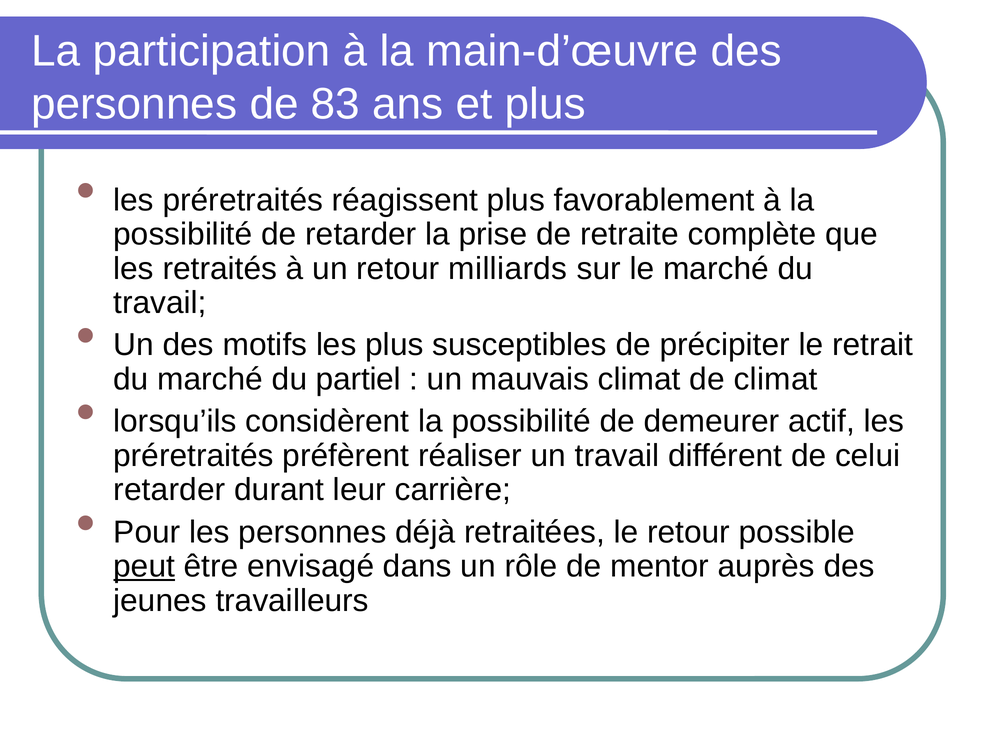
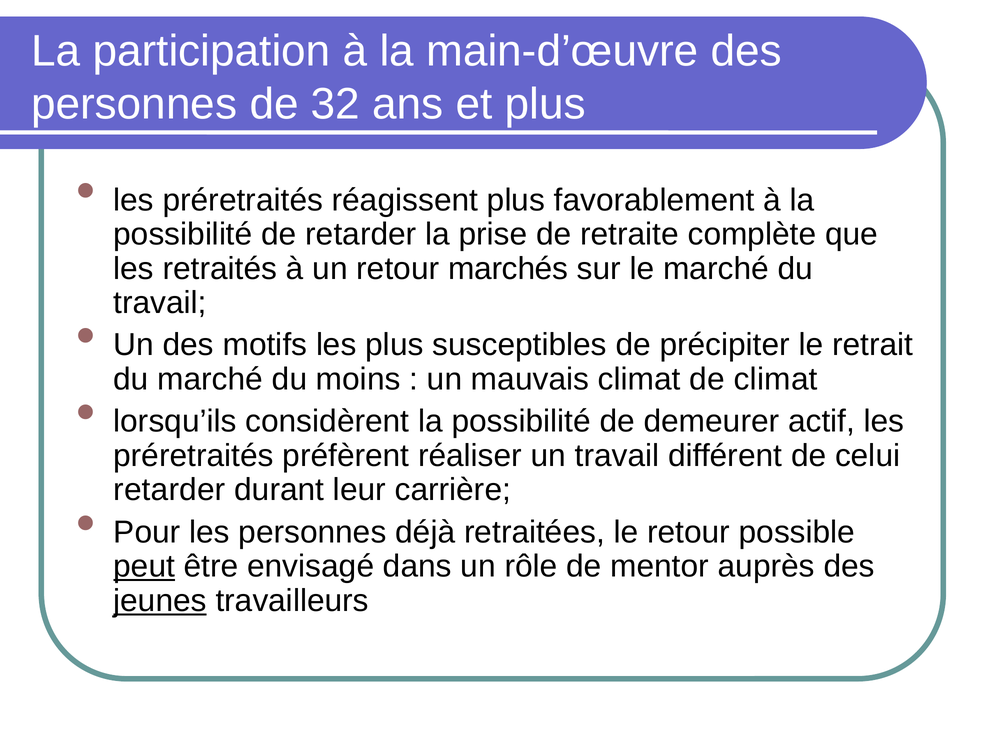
83: 83 -> 32 (335, 104)
milliards: milliards -> marchés (508, 268)
partiel: partiel -> moins (358, 379)
jeunes underline: none -> present (160, 601)
